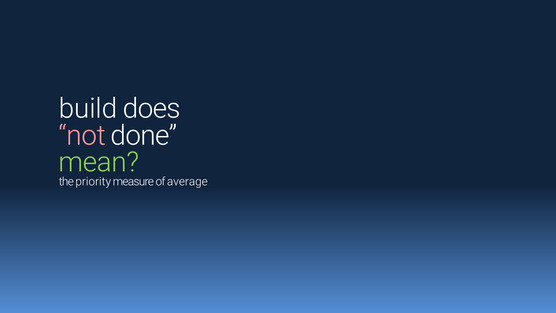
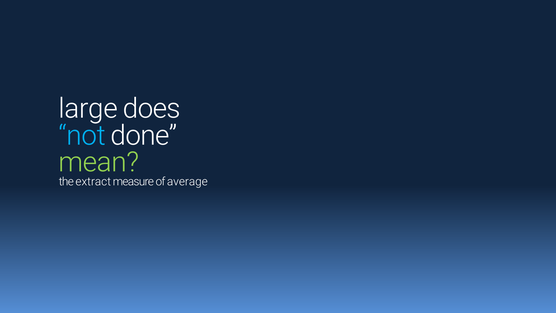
build: build -> large (88, 109)
not colour: pink -> light blue (82, 135)
priority: priority -> extract (93, 182)
